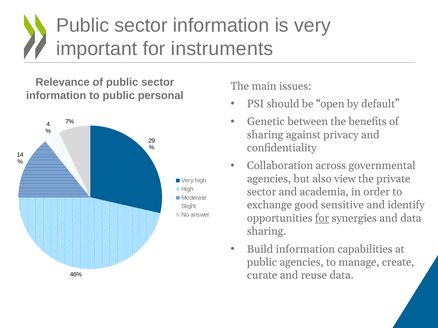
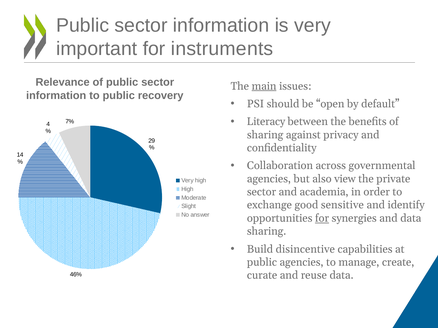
main underline: none -> present (264, 86)
personal: personal -> recovery (161, 96)
Genetic: Genetic -> Literacy (266, 122)
Build information: information -> disincentive (305, 249)
